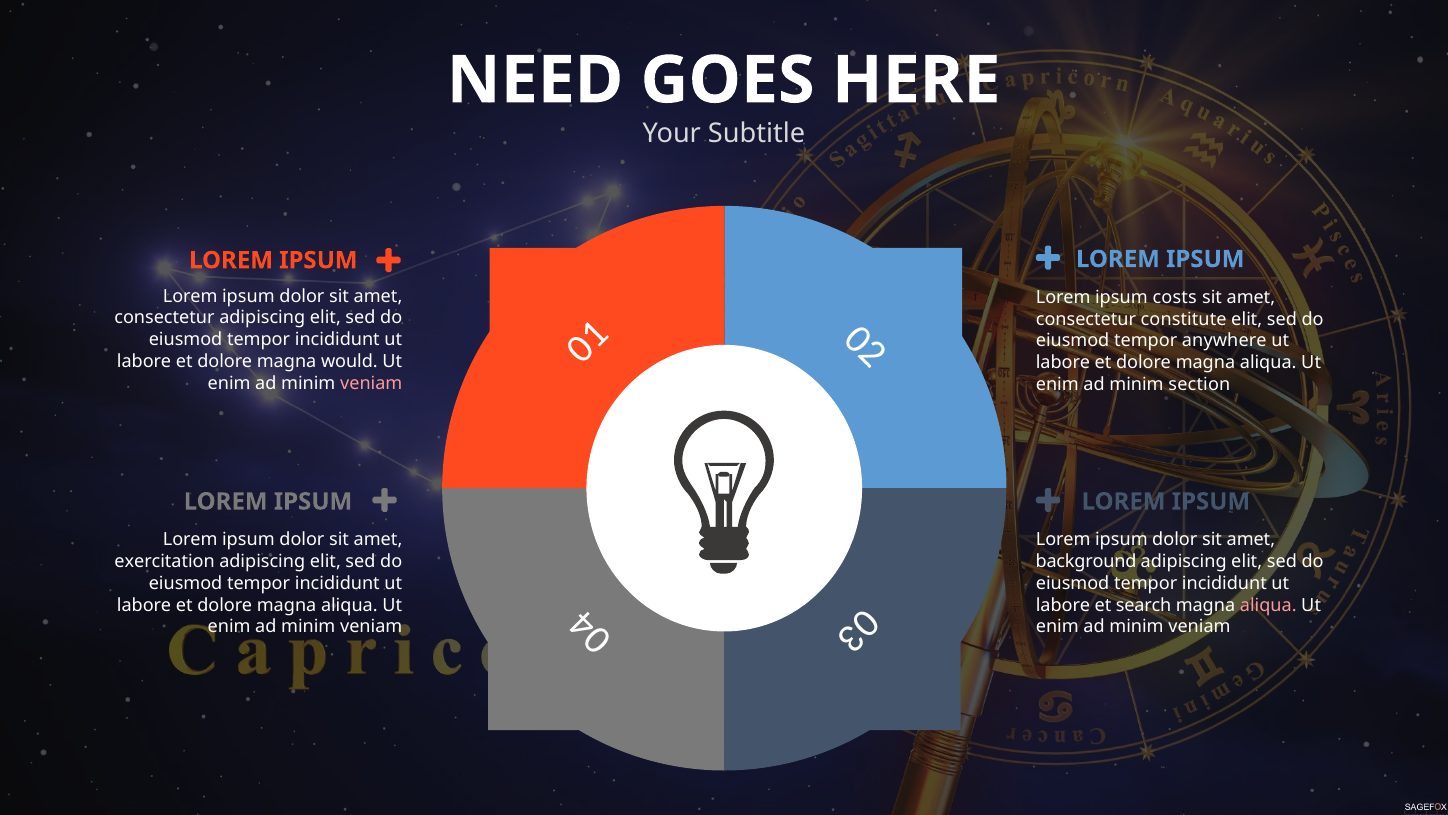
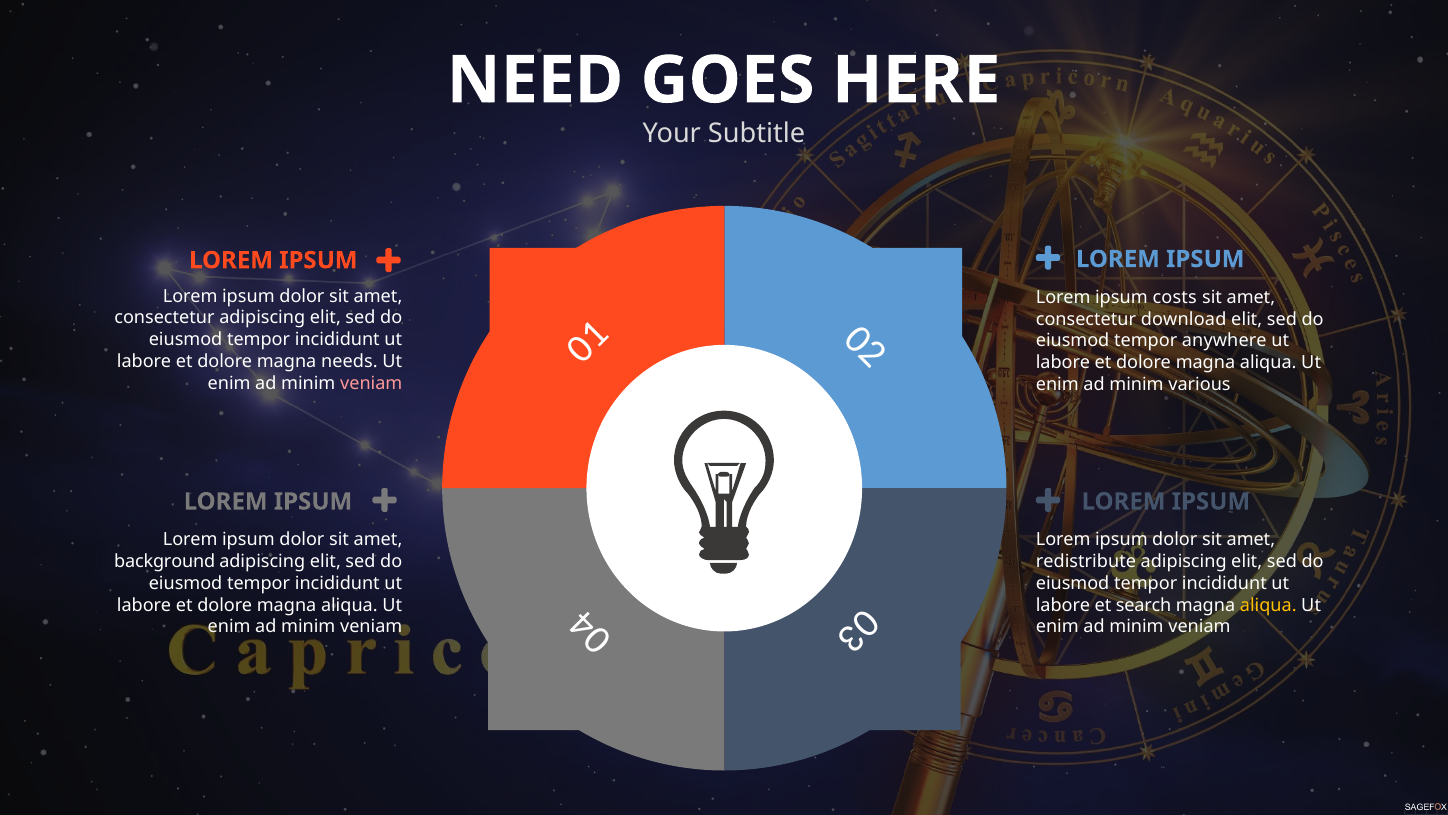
constitute: constitute -> download (1184, 319)
would: would -> needs (349, 361)
section: section -> various (1199, 384)
exercitation: exercitation -> background (165, 561)
background: background -> redistribute (1086, 561)
aliqua colour: pink -> yellow (1268, 605)
